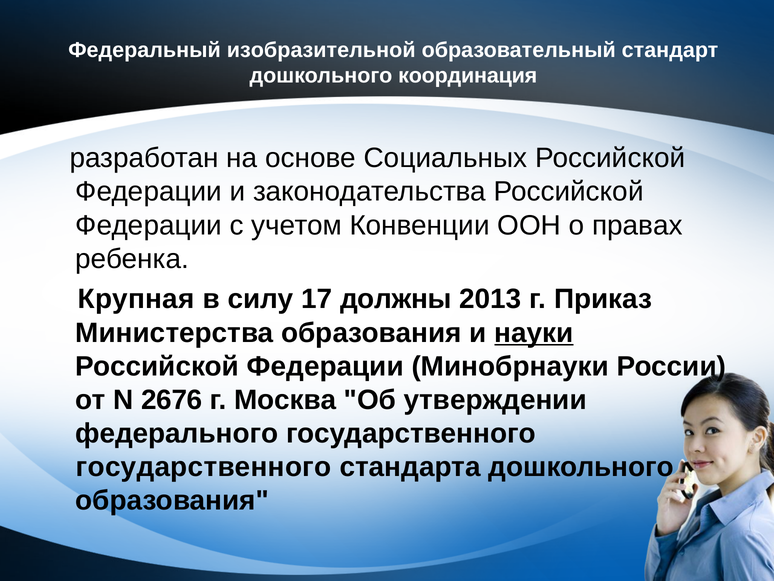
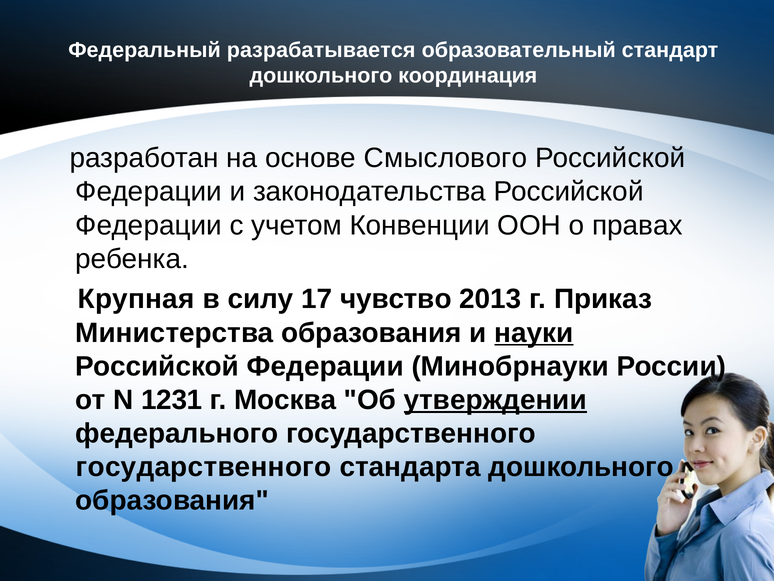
изобразительной: изобразительной -> разрабатывается (321, 50)
Социальных: Социальных -> Смыслового (445, 158)
должны: должны -> чувство (396, 299)
2676: 2676 -> 1231 (172, 400)
утверждении underline: none -> present (495, 400)
